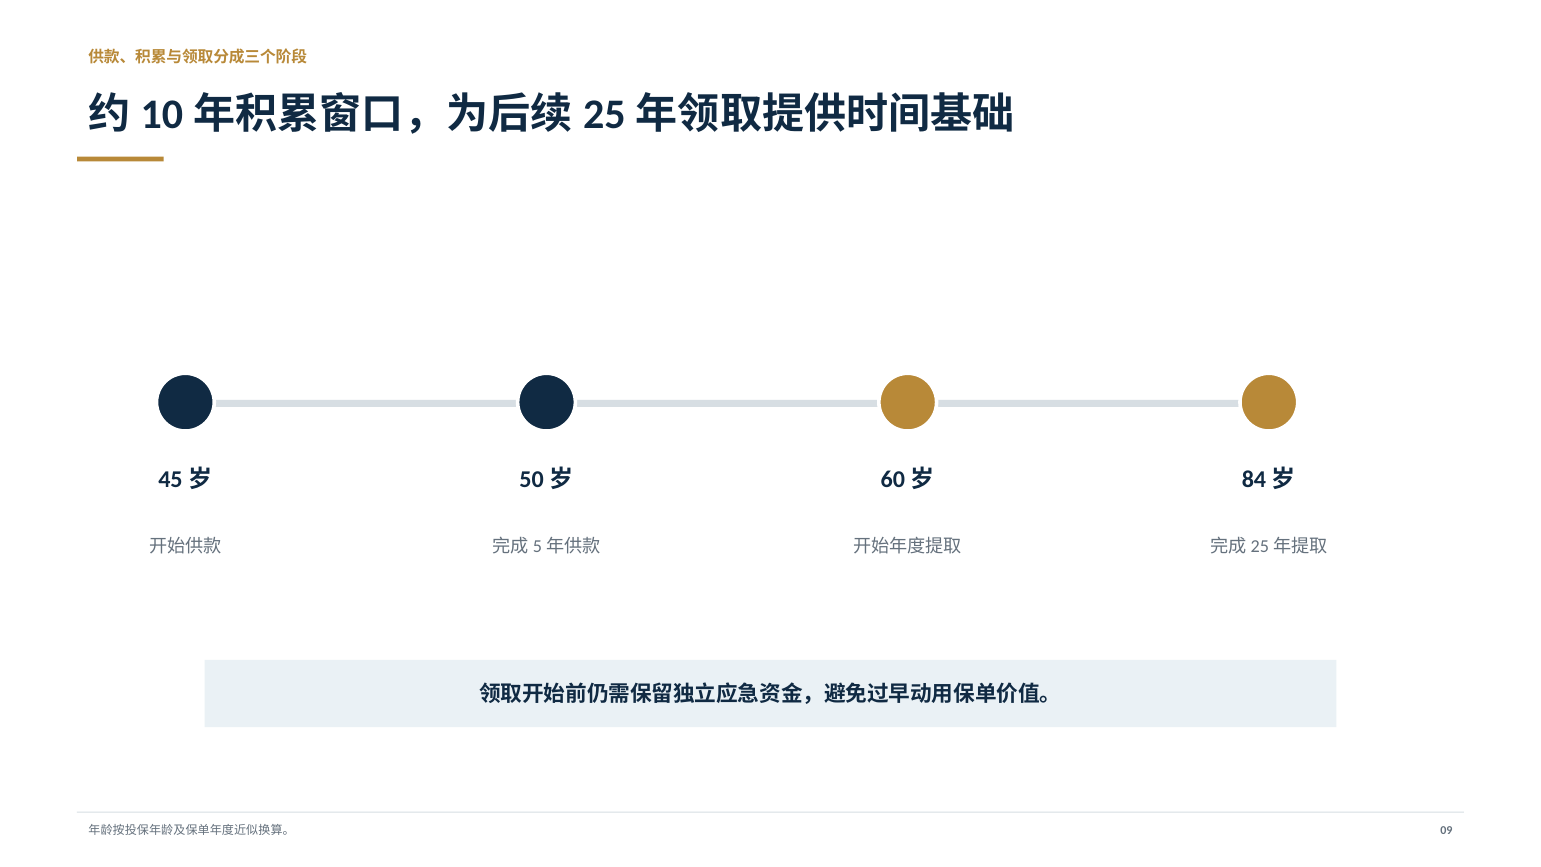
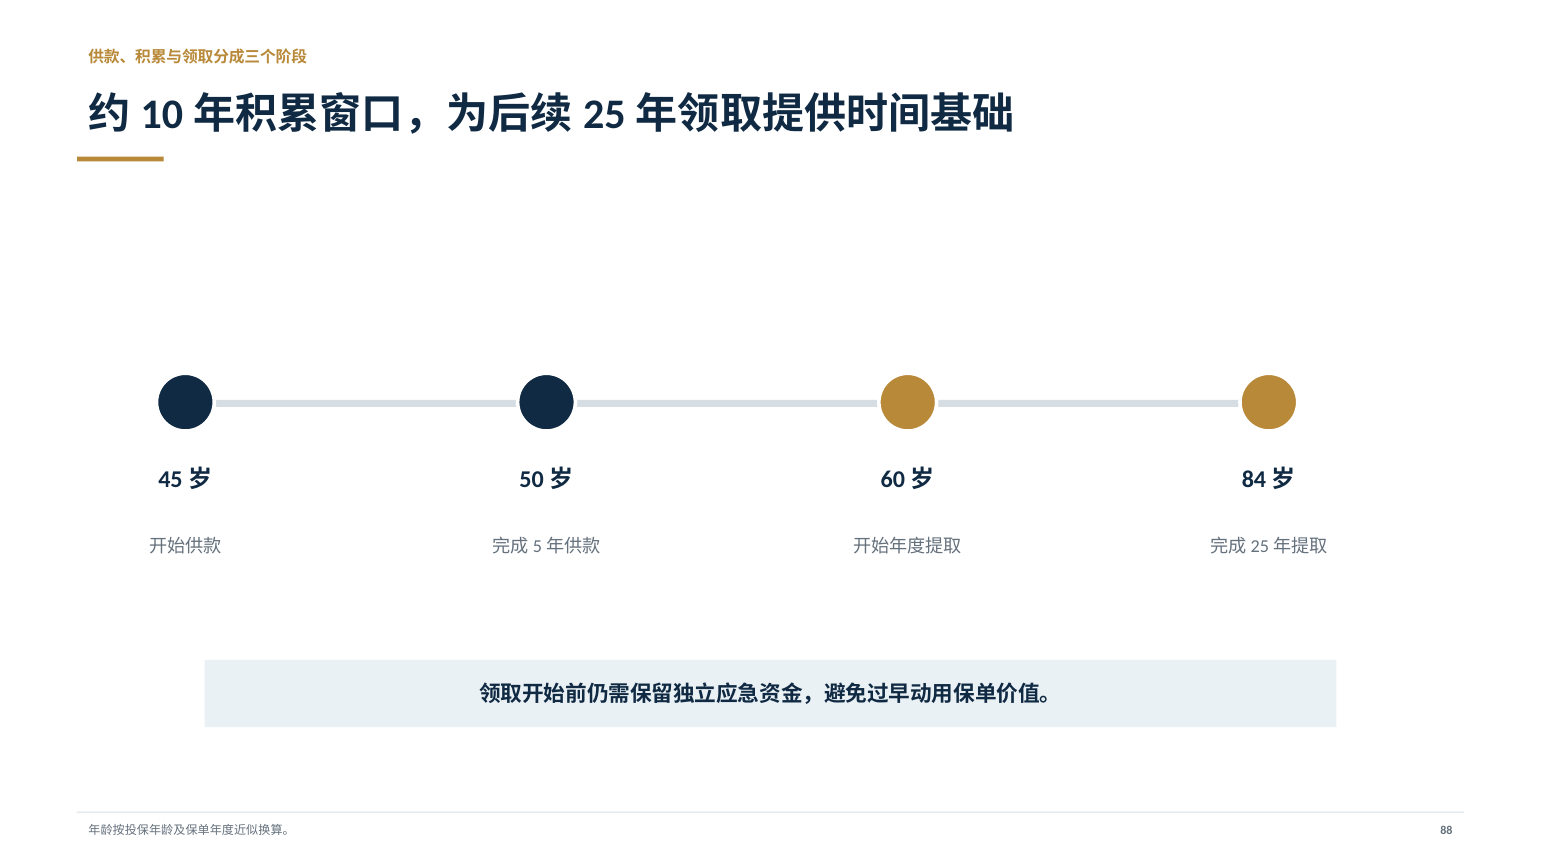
09: 09 -> 88 (1446, 830)
